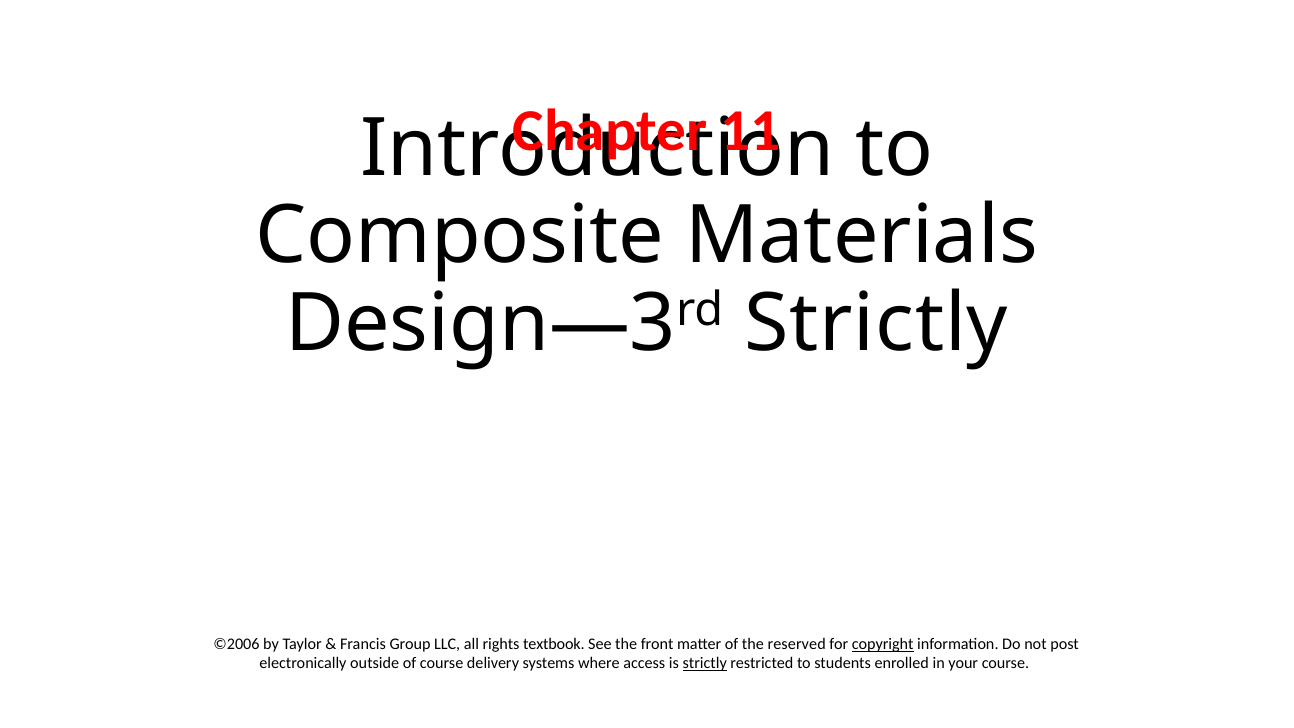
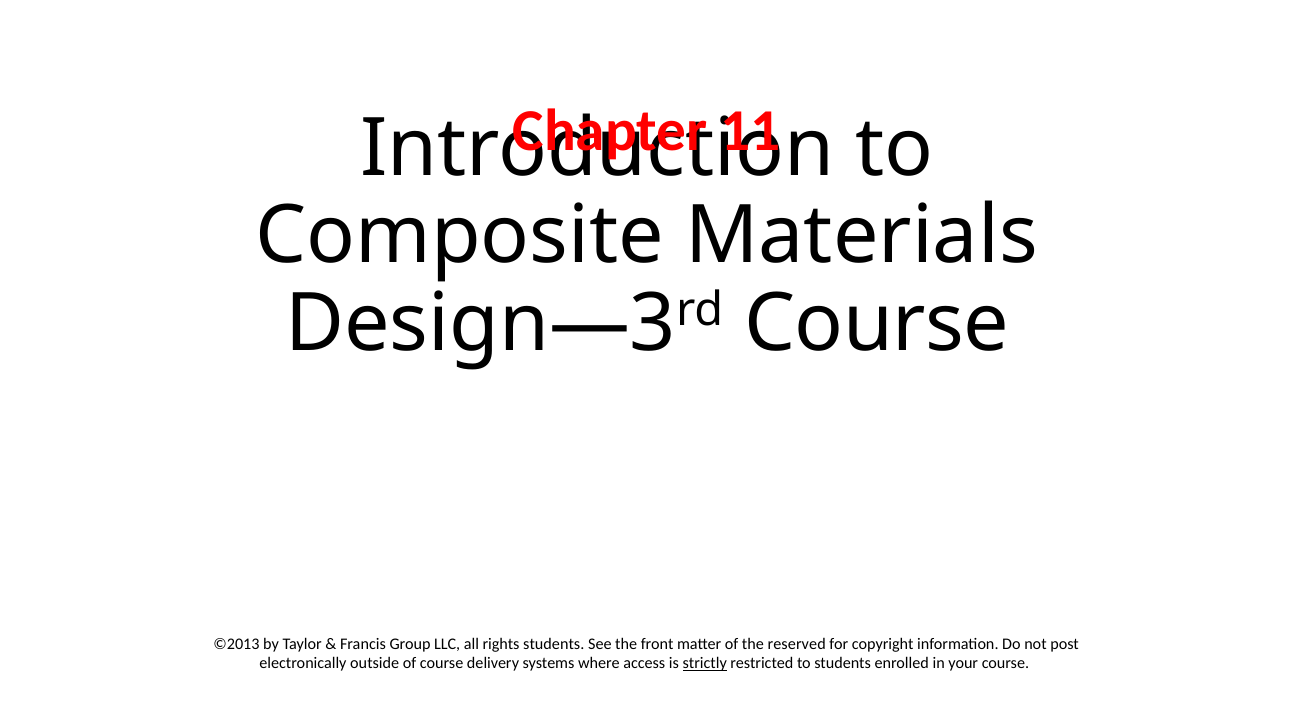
Strictly: Strictly -> Course (877, 323)
©2006: ©2006 -> ©2013 (236, 644)
rights textbook: textbook -> students (554, 644)
copyright underline: present -> none (883, 644)
